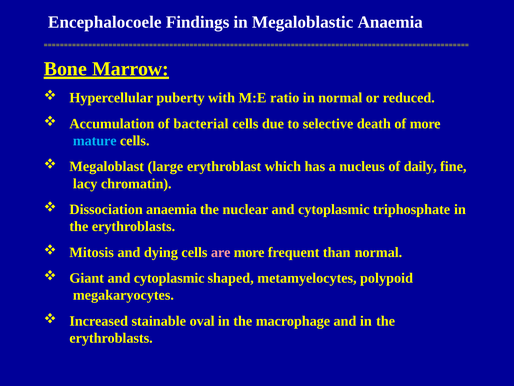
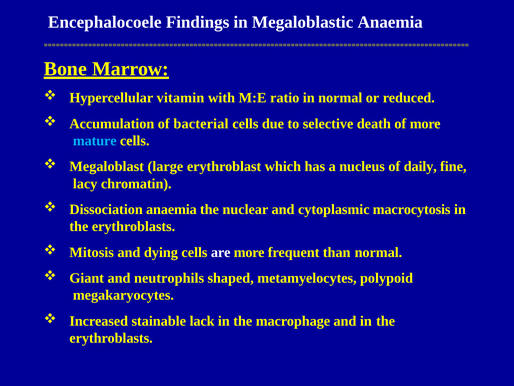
puberty: puberty -> vitamin (180, 98)
triphosphate: triphosphate -> macrocytosis (412, 209)
are colour: pink -> white (221, 252)
Giant and cytoplasmic: cytoplasmic -> neutrophils (169, 278)
oval: oval -> lack (202, 321)
